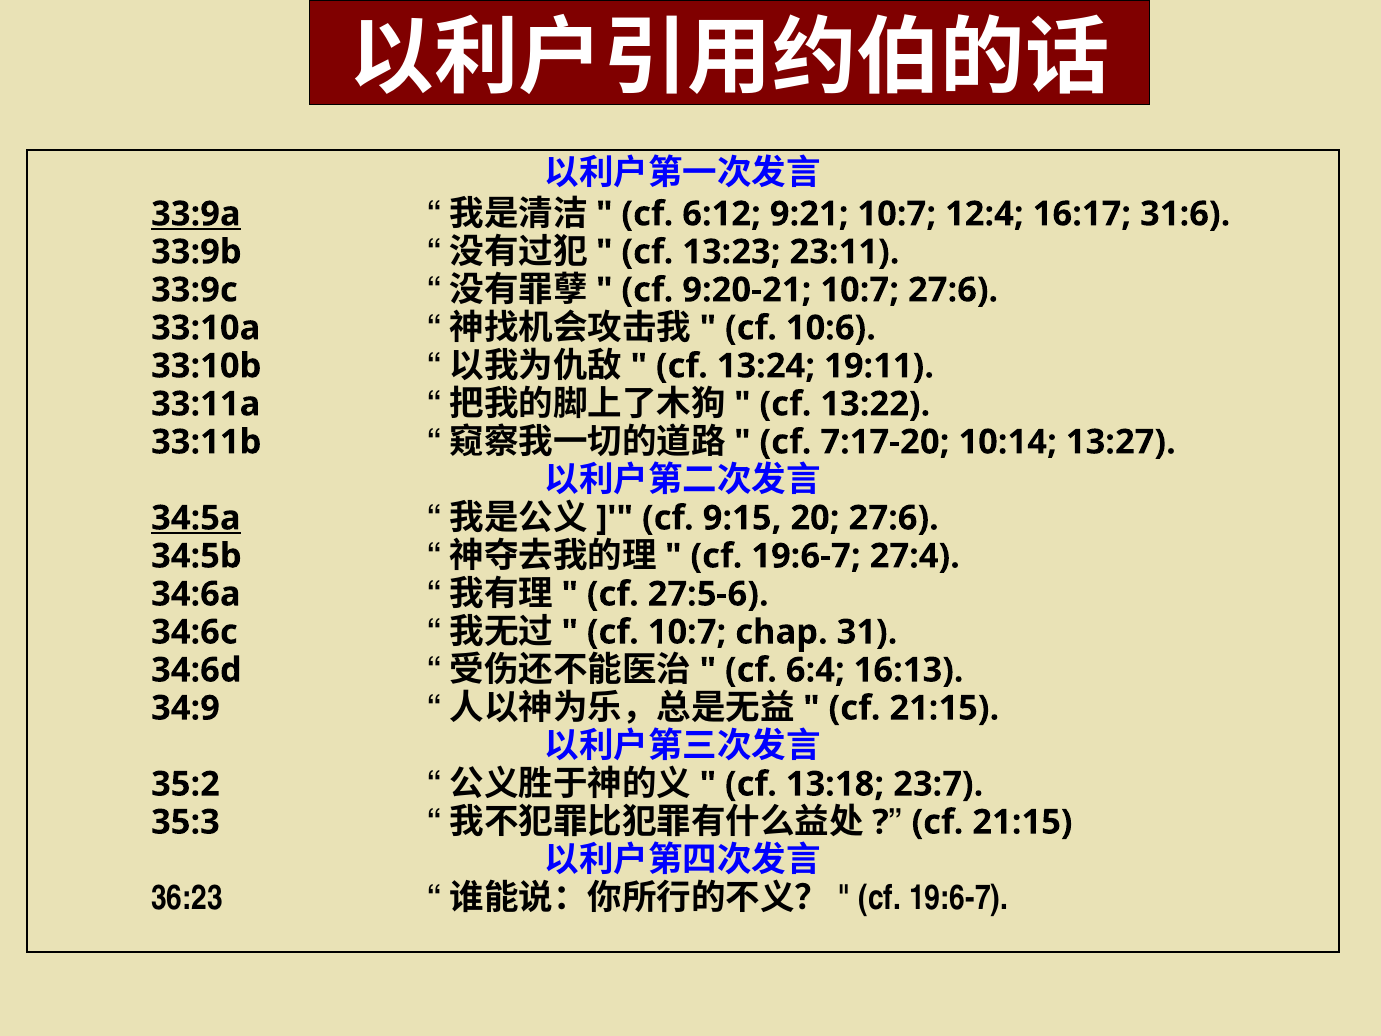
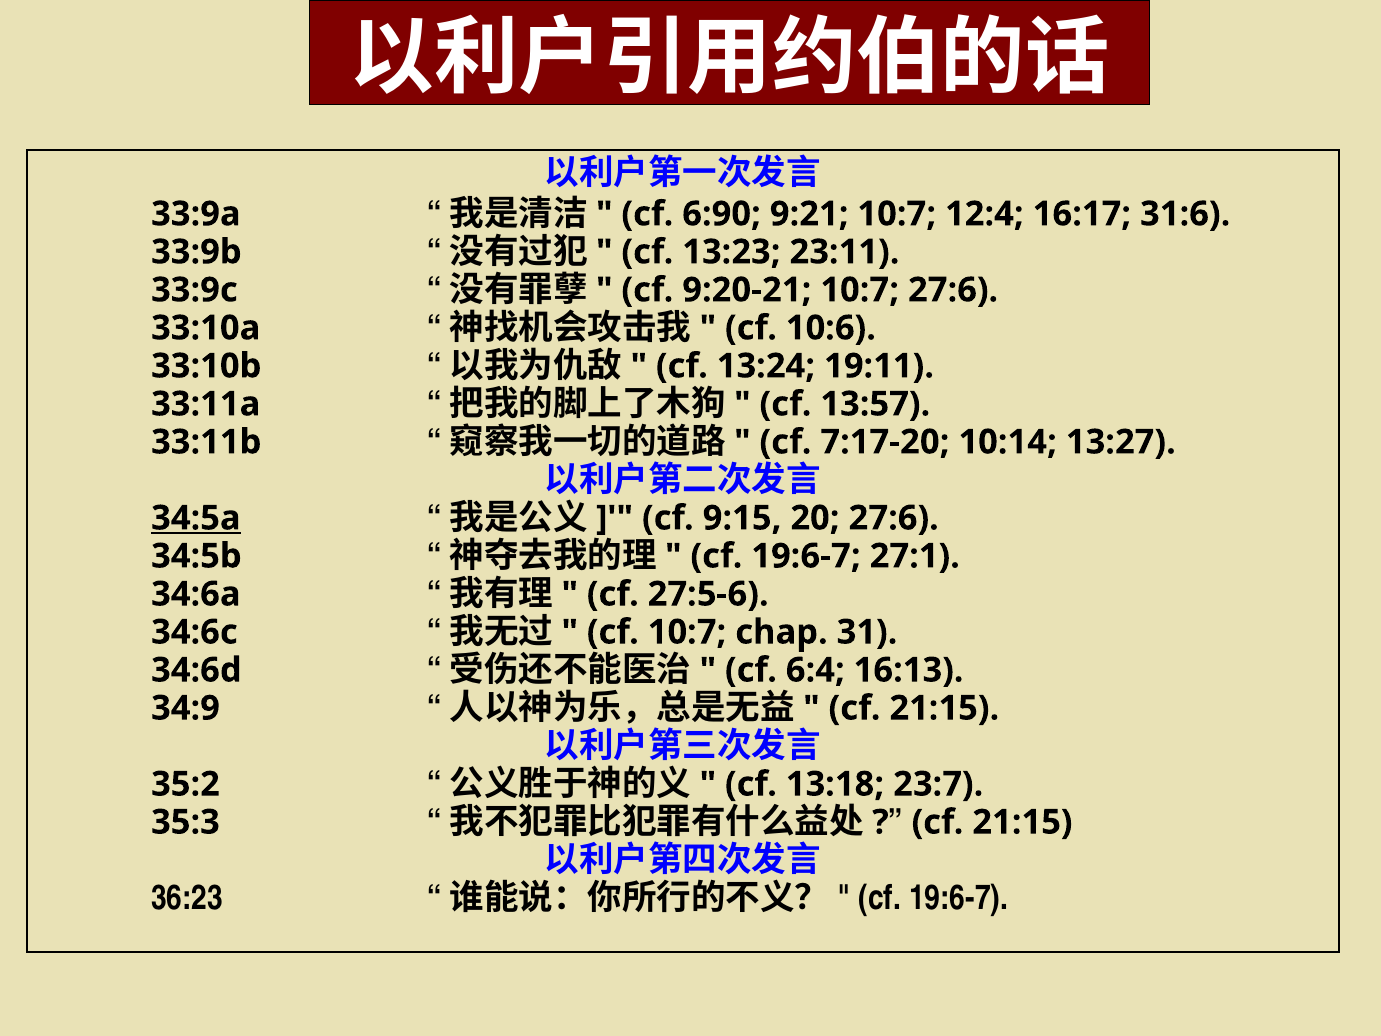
33:9a underline: present -> none (196, 214)
6:12: 6:12 -> 6:90 (722, 214)
13:22: 13:22 -> 13:57 (875, 404)
27:4: 27:4 -> 27:1 (915, 556)
